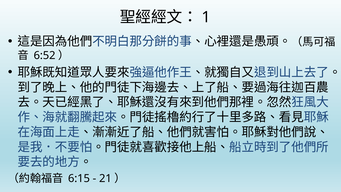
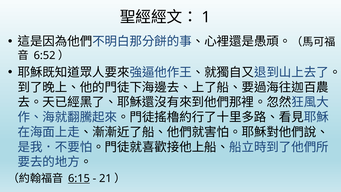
6:15 underline: none -> present (79, 178)
